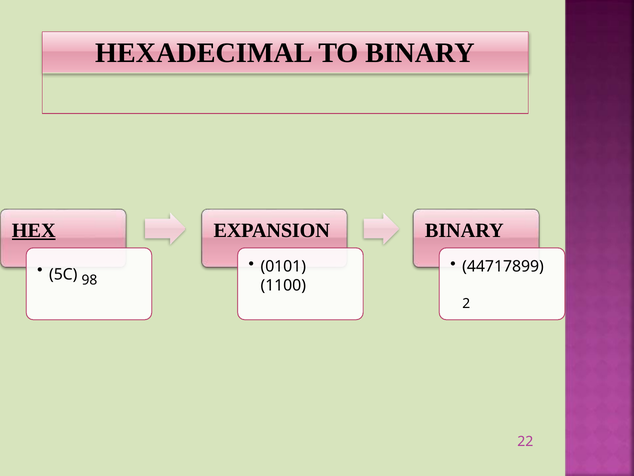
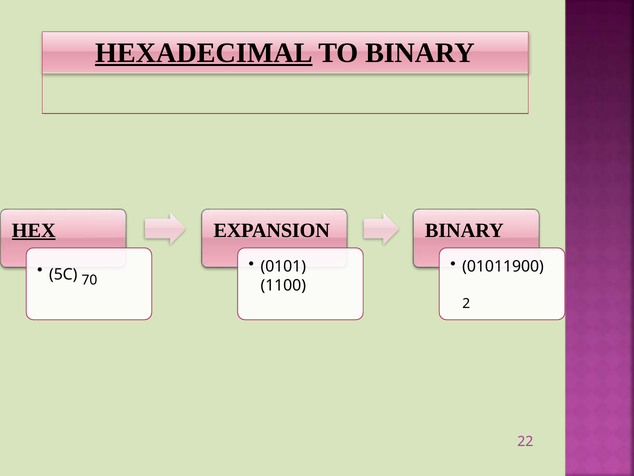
HEXADECIMAL underline: none -> present (204, 53)
44717899: 44717899 -> 01011900 (503, 266)
98: 98 -> 70 (89, 280)
